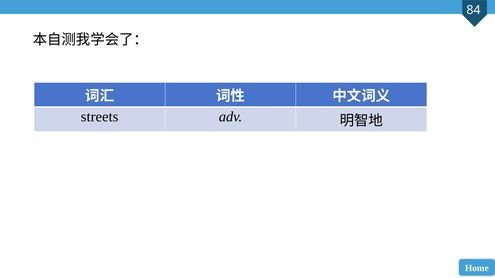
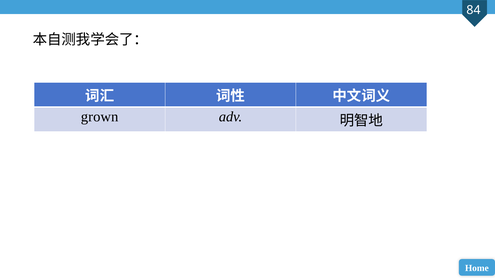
streets: streets -> grown (100, 117)
